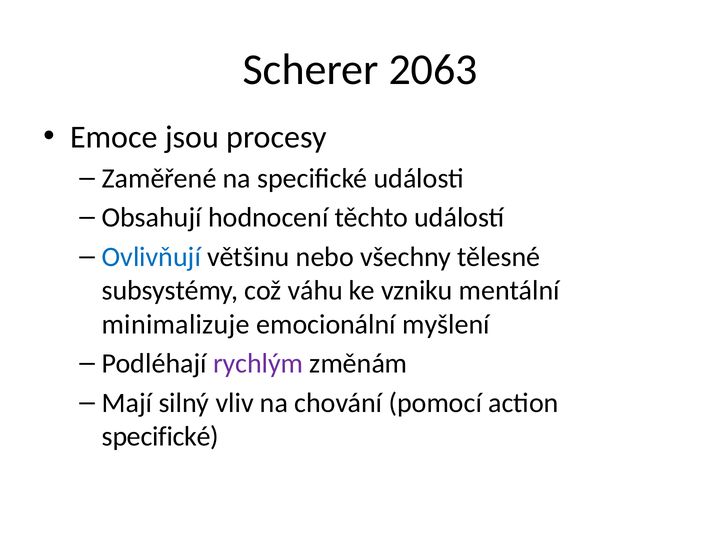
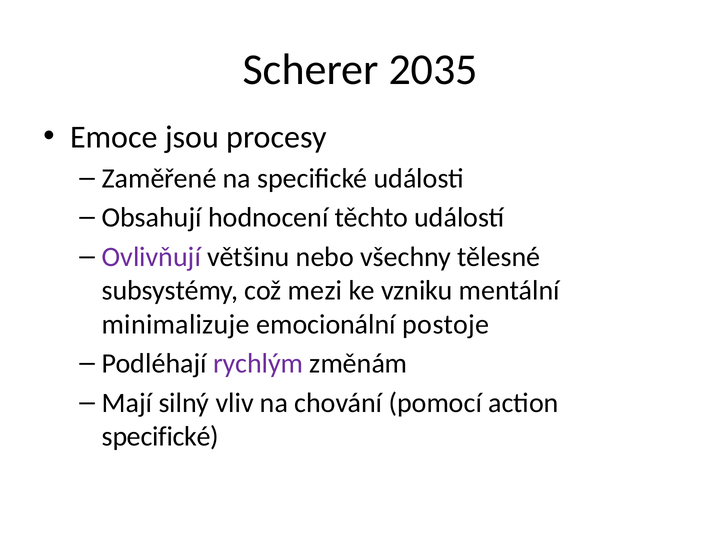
2063: 2063 -> 2035 (433, 70)
Ovlivňují colour: blue -> purple (151, 257)
váhu: váhu -> mezi (315, 290)
myšlení: myšlení -> postoje (446, 324)
